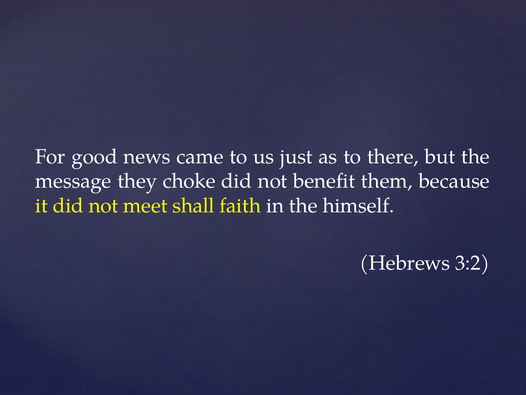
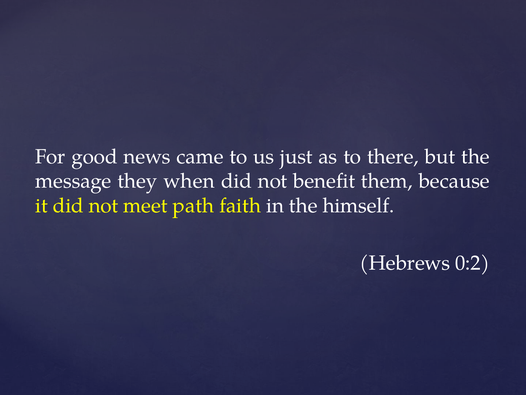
choke: choke -> when (189, 181)
shall: shall -> path (193, 206)
3:2: 3:2 -> 0:2 (473, 263)
